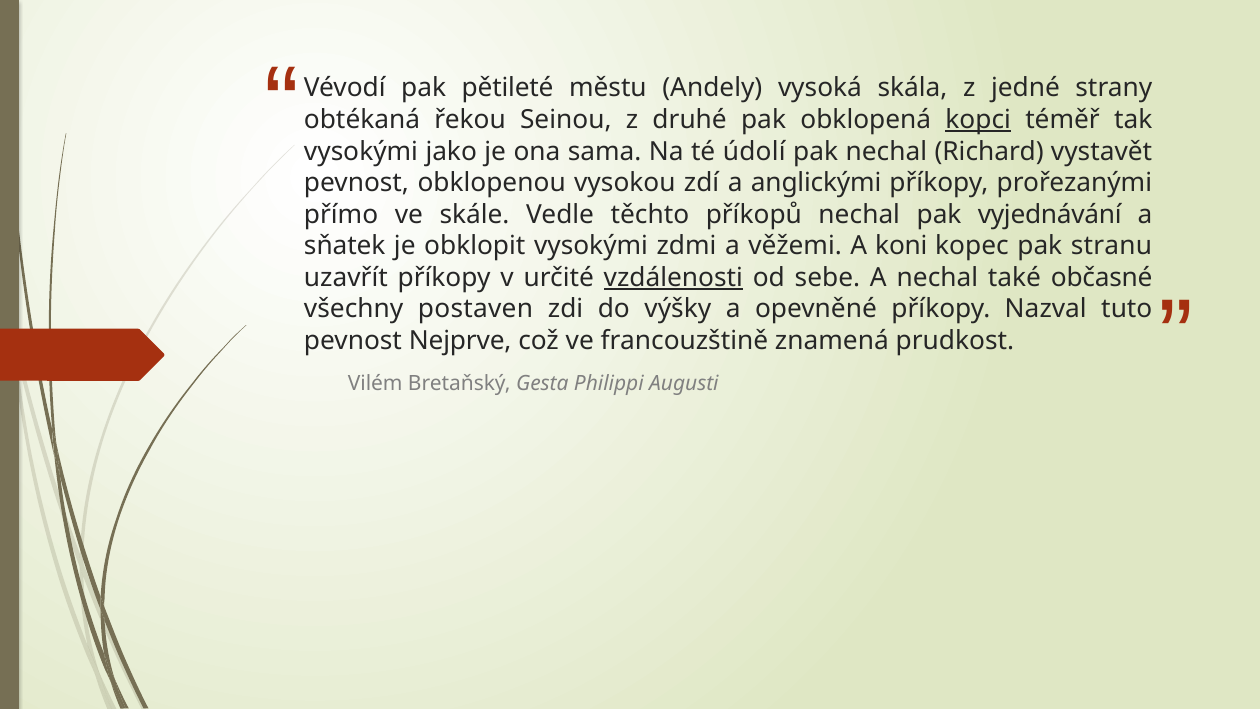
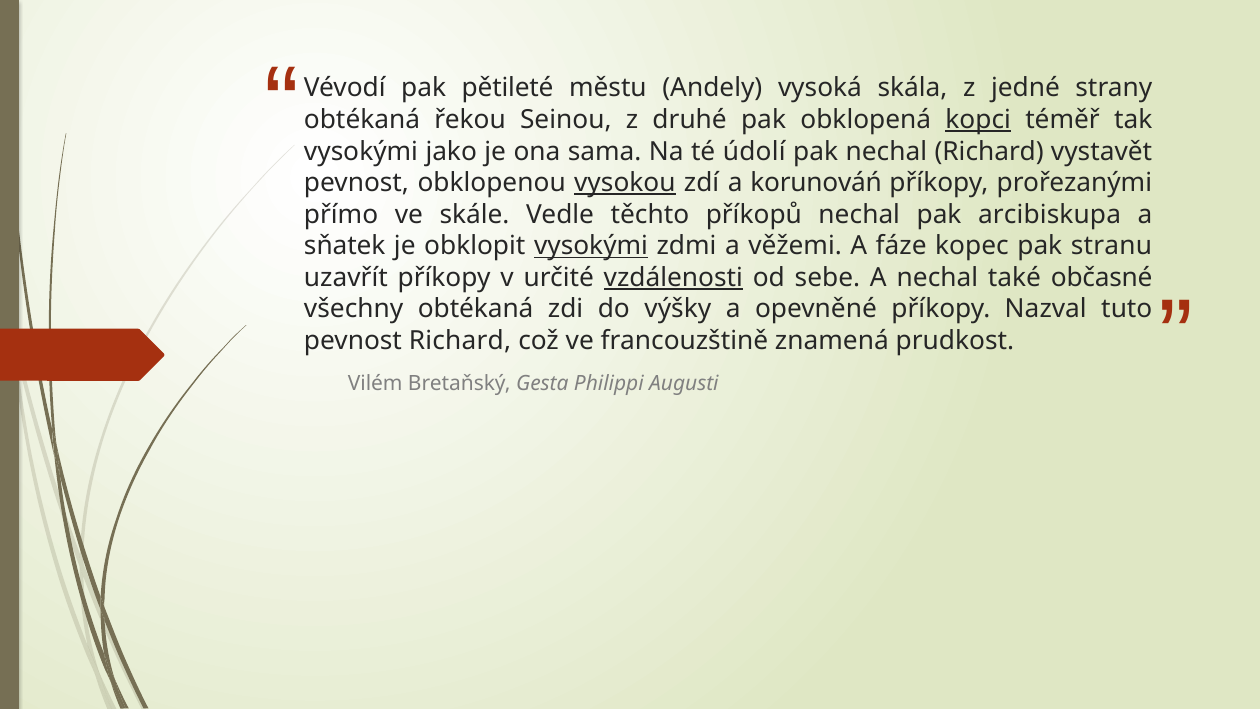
vysokou underline: none -> present (625, 183)
anglickými: anglickými -> korunováń (816, 183)
vyjednávání: vyjednávání -> arcibiskupa (1050, 214)
vysokými underline: none -> present (591, 246)
koni: koni -> fáze (901, 246)
všechny postaven: postaven -> obtékaná (476, 309)
pevnost Nejprve: Nejprve -> Richard (460, 341)
